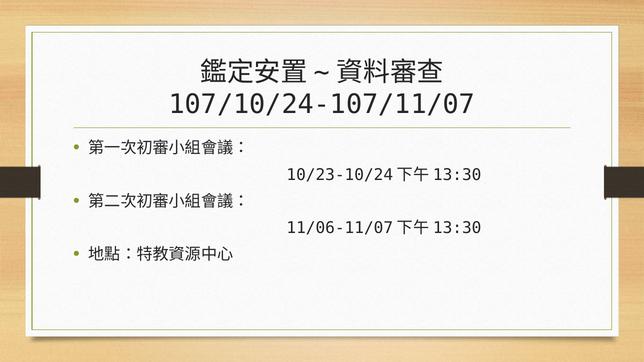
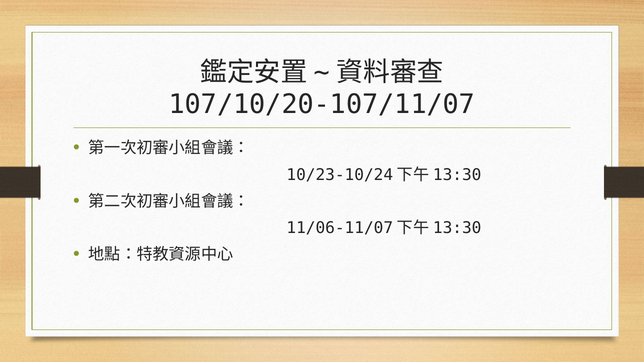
107/10/24-107/11/07: 107/10/24-107/11/07 -> 107/10/20-107/11/07 (322, 104)
